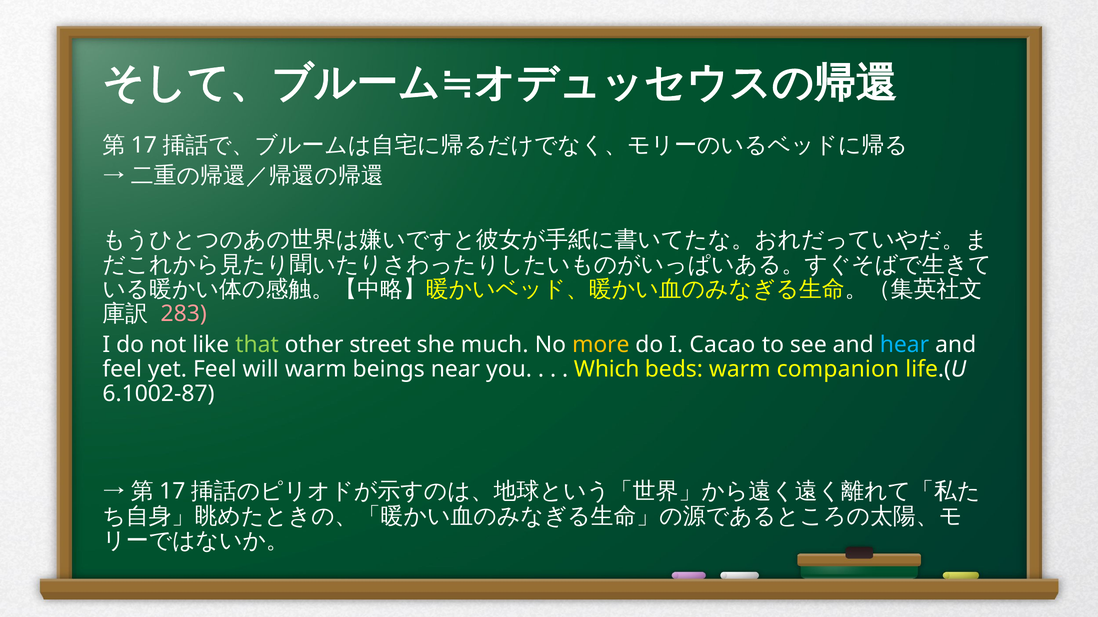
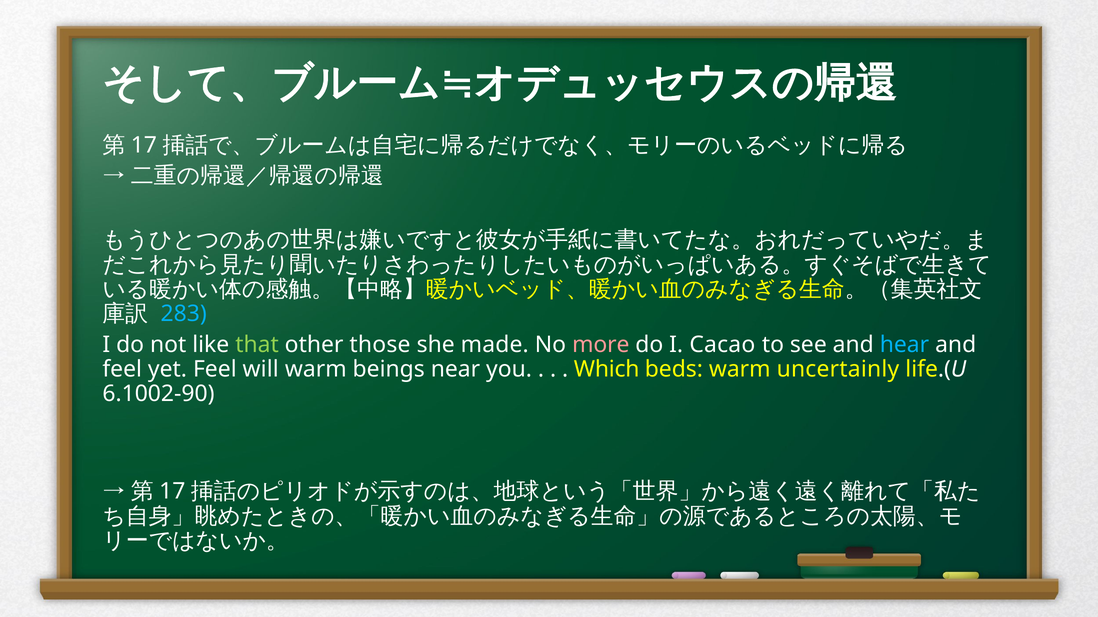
283 colour: pink -> light blue (184, 314)
street: street -> those (380, 345)
much: much -> made (495, 345)
more colour: yellow -> pink (601, 345)
companion: companion -> uncertainly (838, 370)
6.1002-87: 6.1002-87 -> 6.1002-90 (158, 394)
